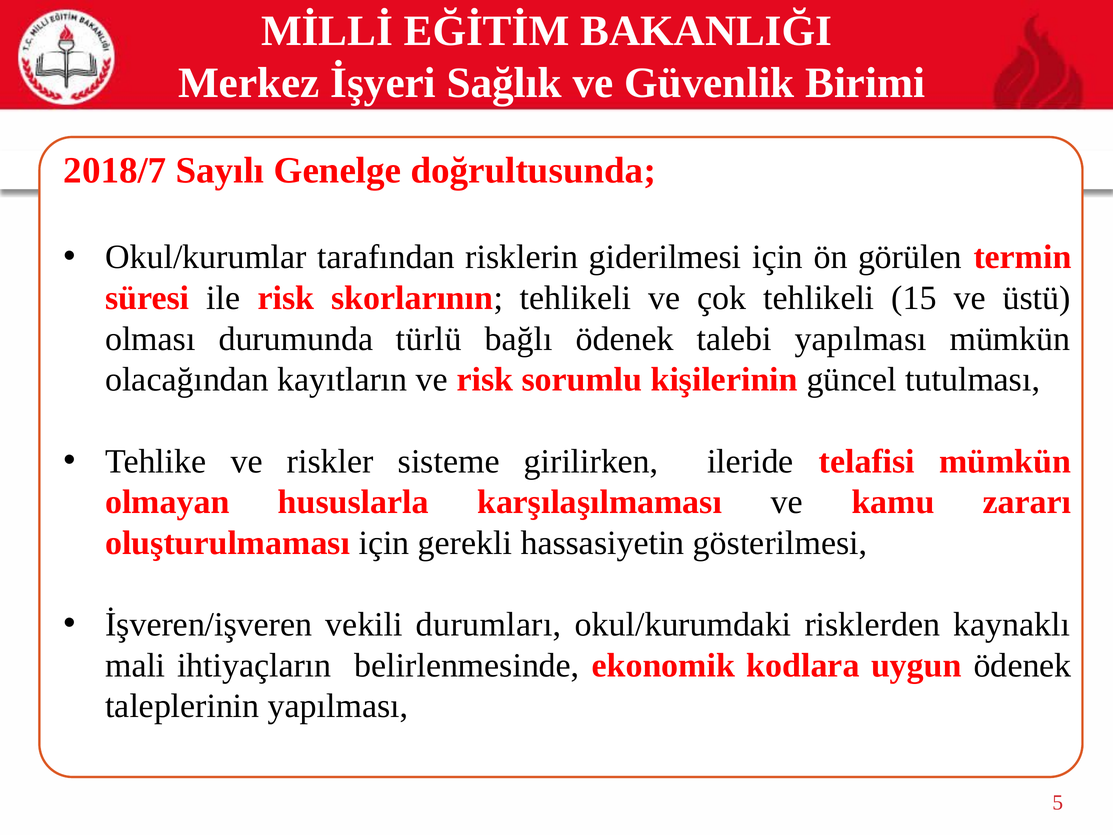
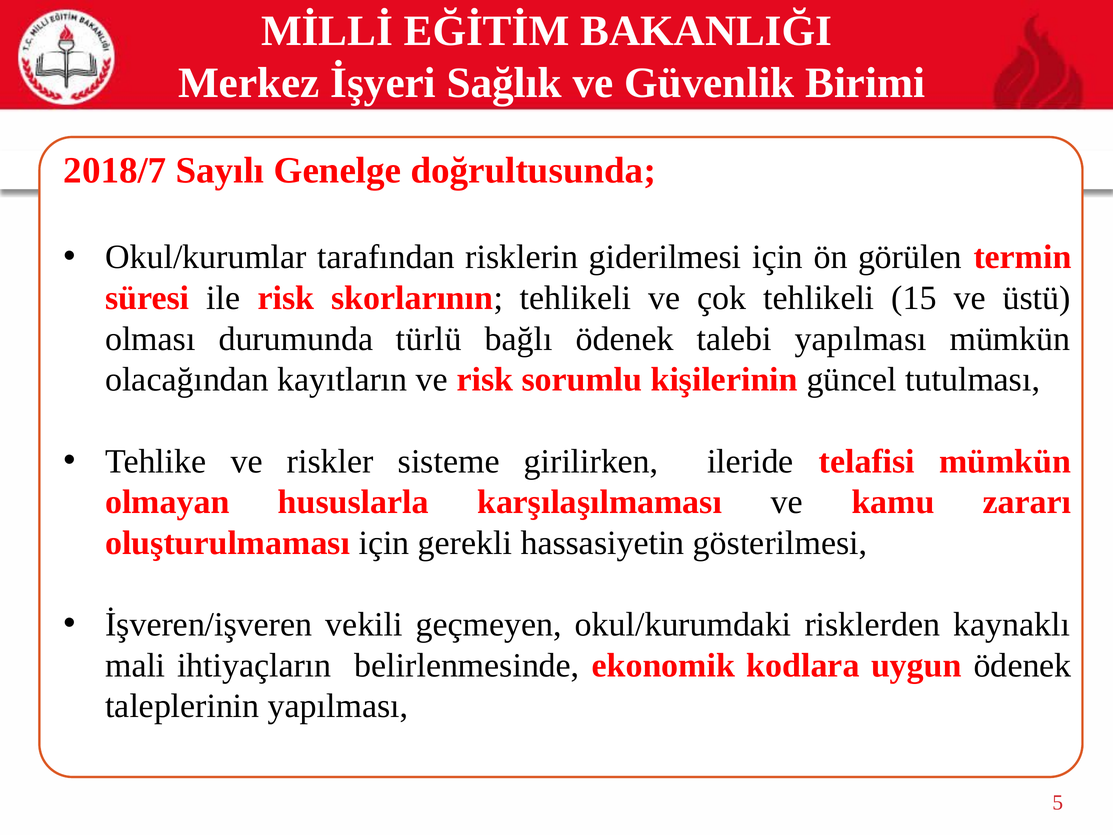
durumları: durumları -> geçmeyen (489, 624)
